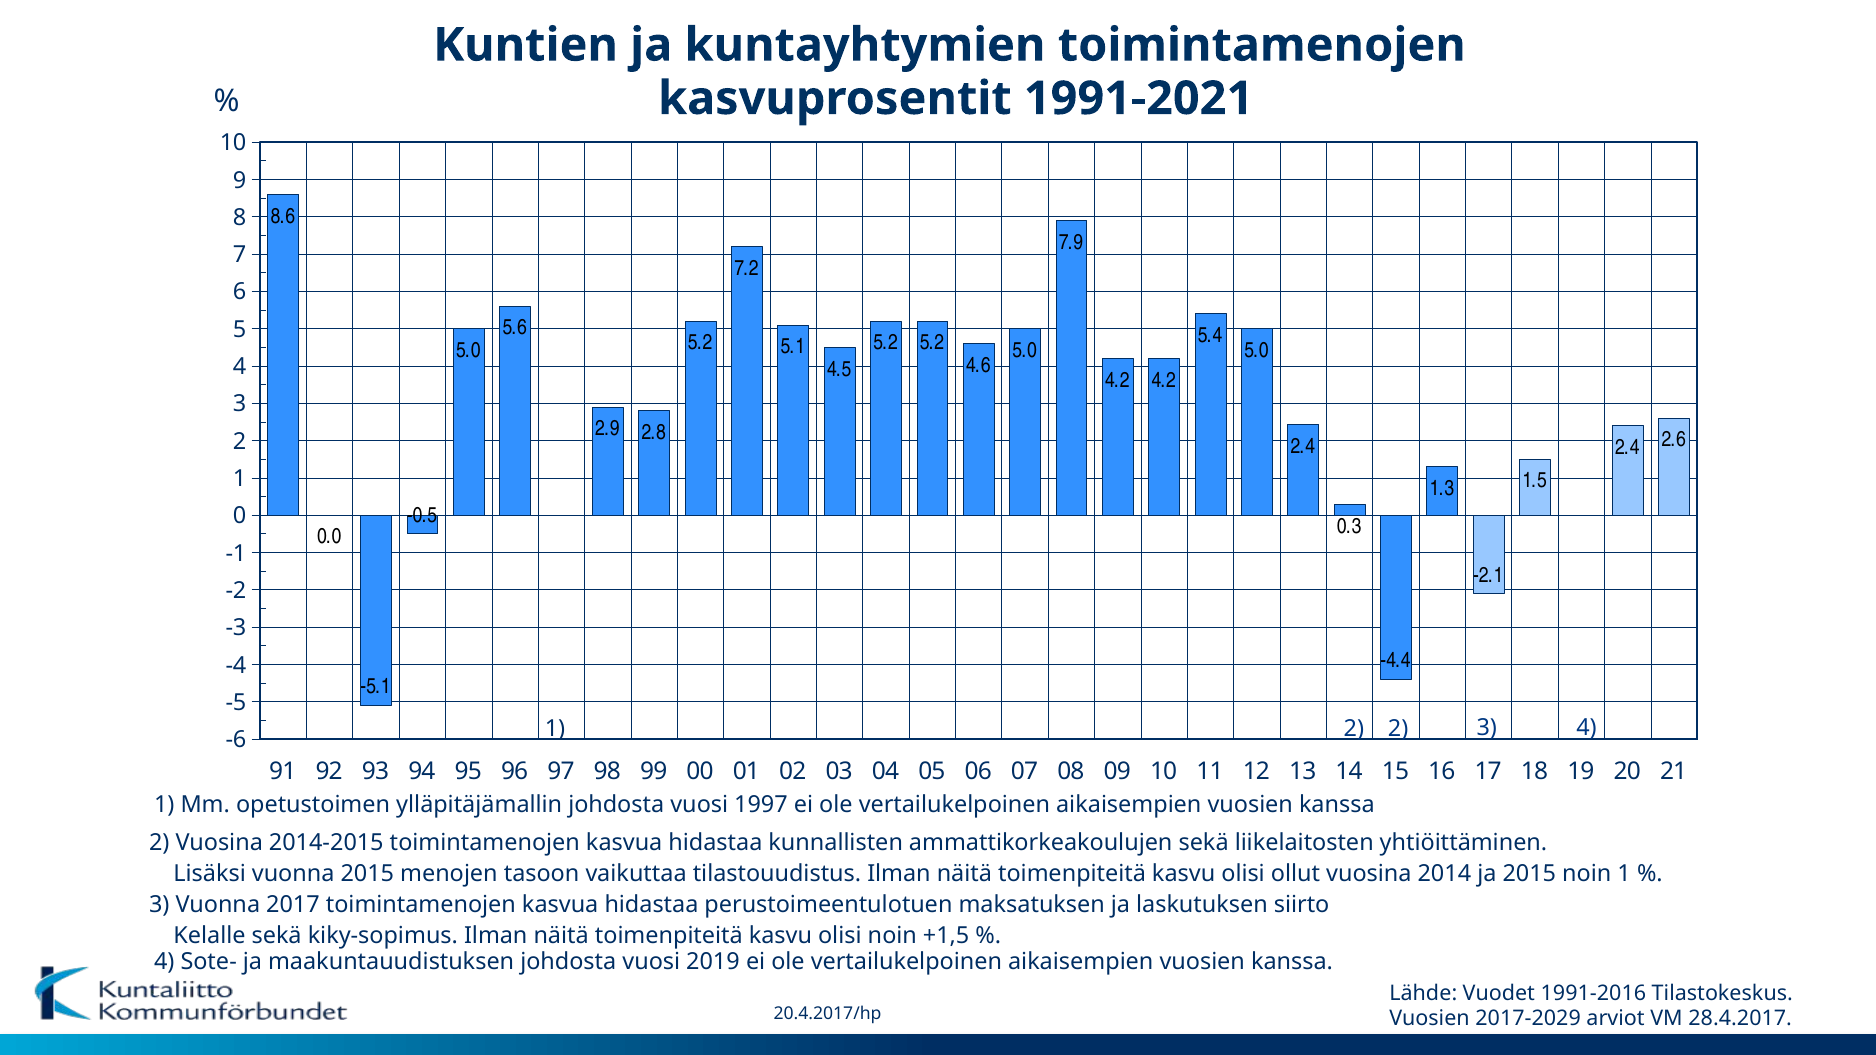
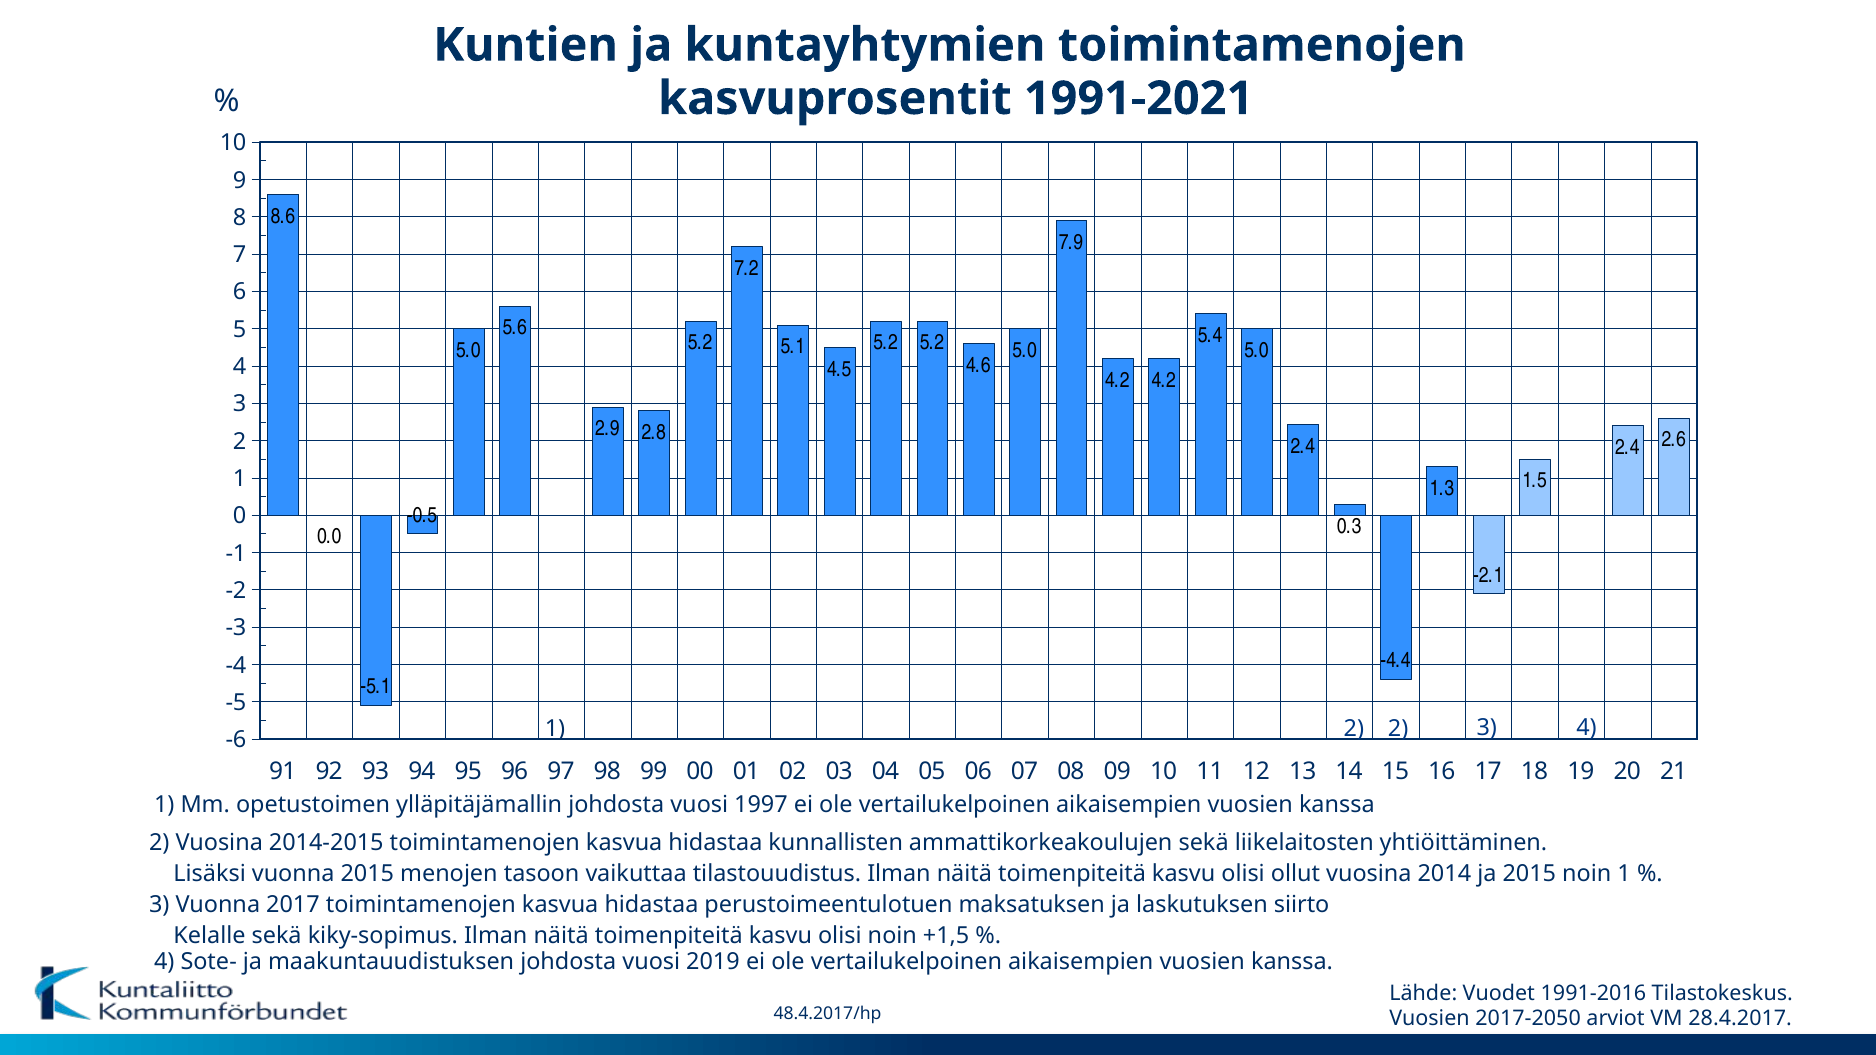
20.4.2017/hp: 20.4.2017/hp -> 48.4.2017/hp (828, 1014)
2017-2029: 2017-2029 -> 2017-2050 (1528, 1019)
